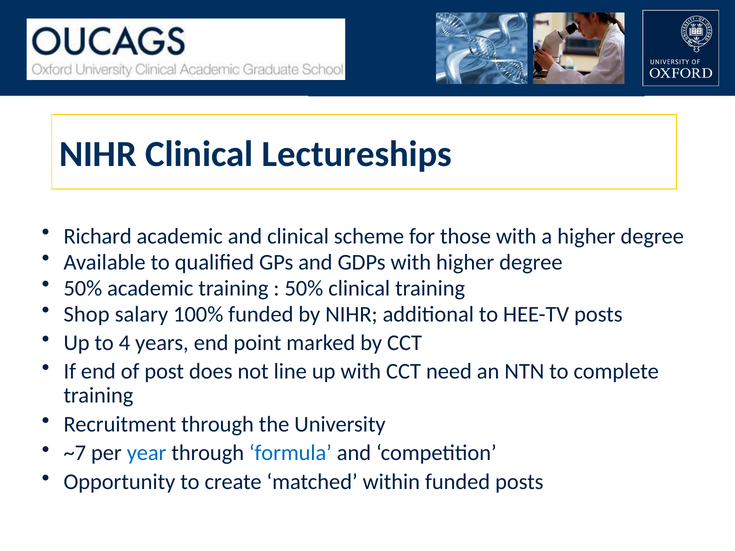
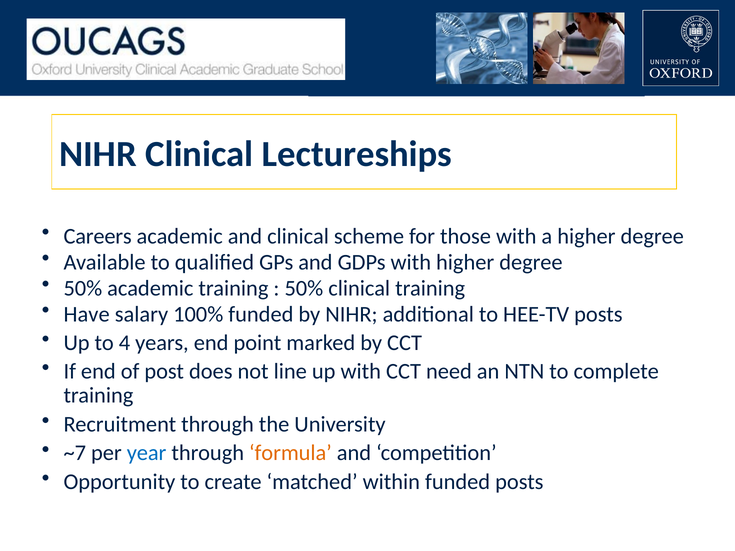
Richard: Richard -> Careers (98, 236)
Shop: Shop -> Have (87, 315)
formula colour: blue -> orange (290, 453)
